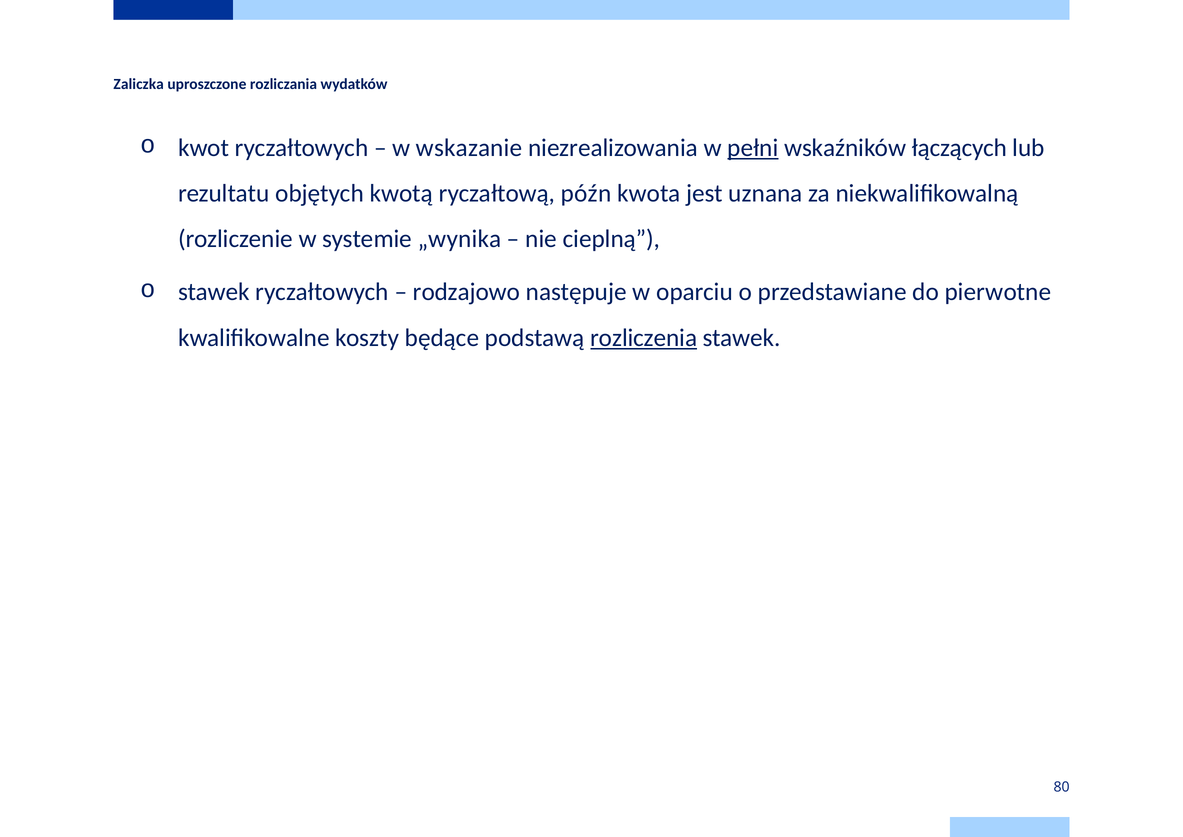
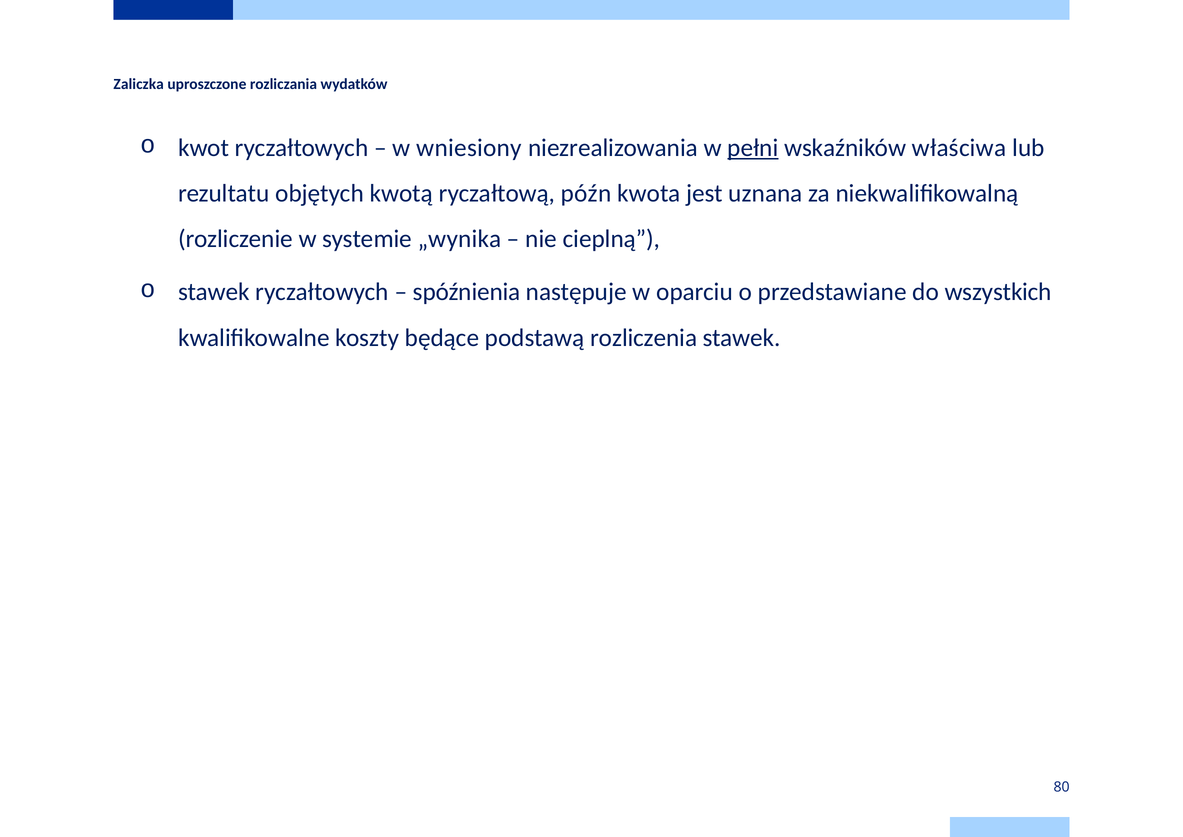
wskazanie: wskazanie -> wniesiony (469, 148)
łączących: łączących -> właściwa (959, 148)
rodzajowo: rodzajowo -> spóźnienia (467, 292)
pierwotne: pierwotne -> wszystkich (998, 292)
rozliczenia underline: present -> none (644, 337)
